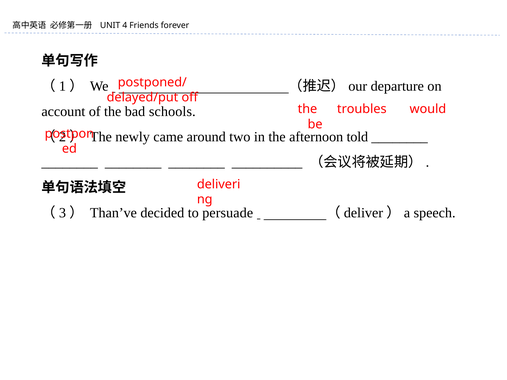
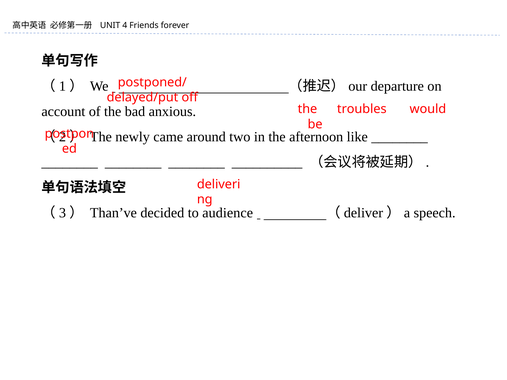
schools: schools -> anxious (172, 112)
told: told -> like (357, 137)
persuade: persuade -> audience (228, 213)
